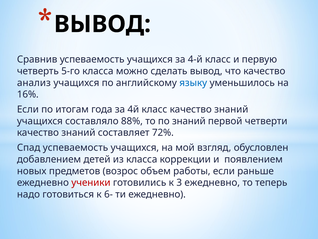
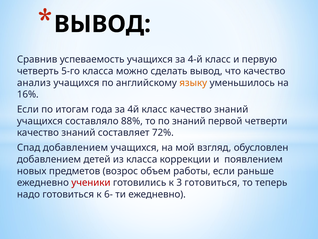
языку colour: blue -> orange (193, 83)
Спад успеваемость: успеваемость -> добавлением (75, 147)
3 ежедневно: ежедневно -> готовиться (212, 182)
